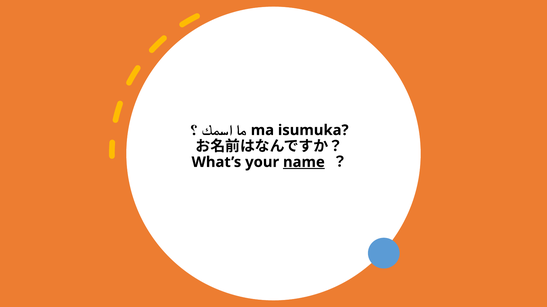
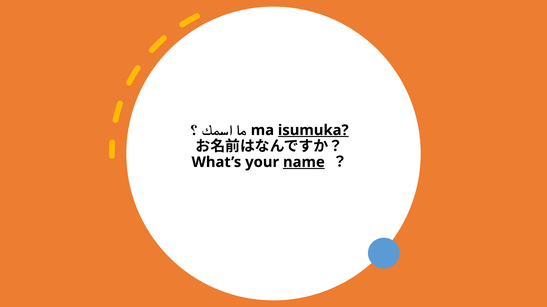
isumuka underline: none -> present (313, 130)
